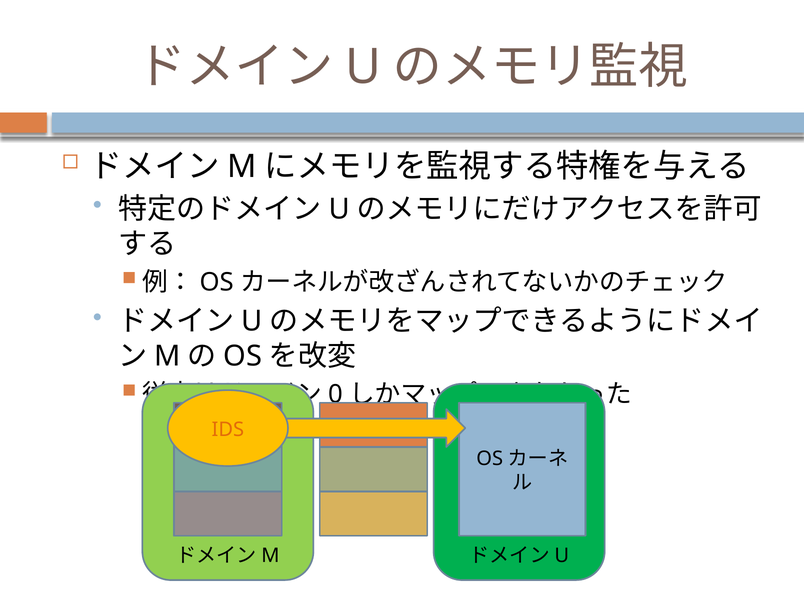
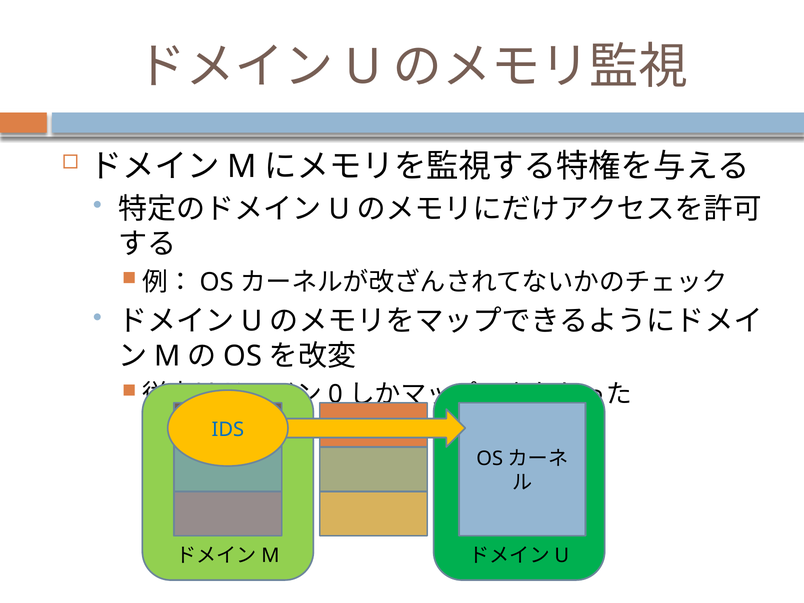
IDS colour: orange -> blue (228, 429)
